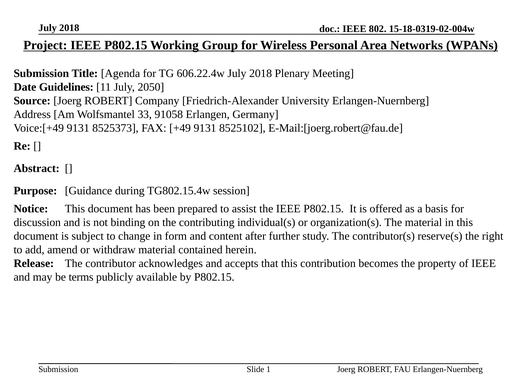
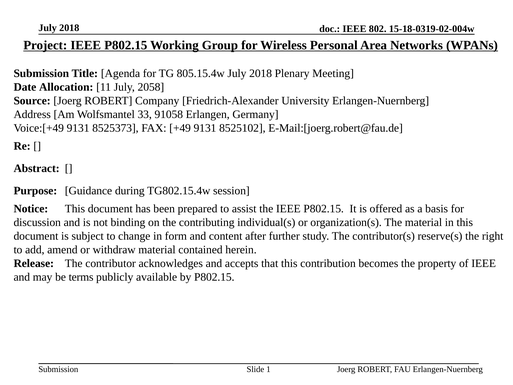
606.22.4w: 606.22.4w -> 805.15.4w (201, 73)
Guidelines: Guidelines -> Allocation (66, 87)
2050: 2050 -> 2058 (151, 87)
